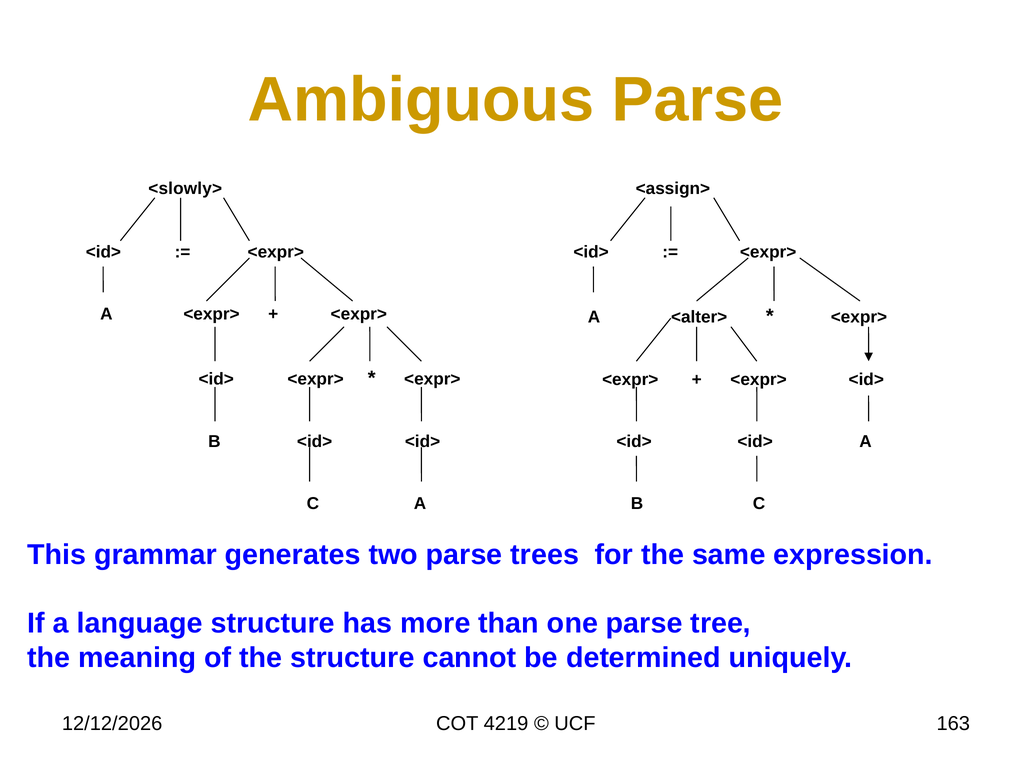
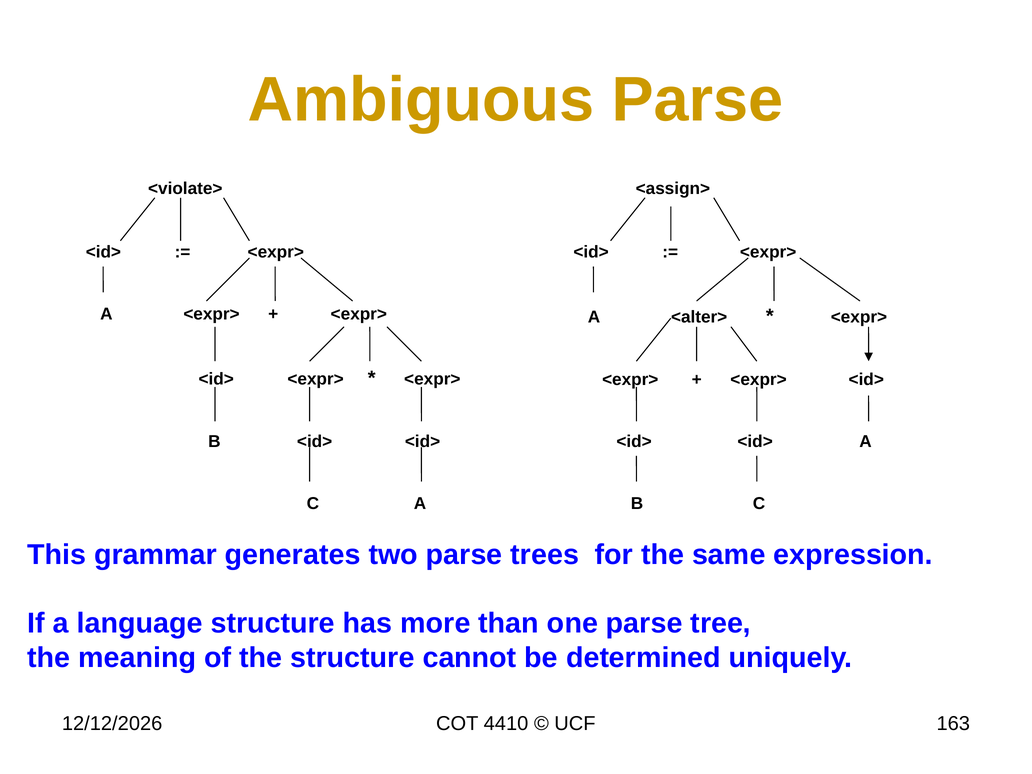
<slowly>: <slowly> -> <violate> (185, 189)
4219: 4219 -> 4410 (506, 723)
